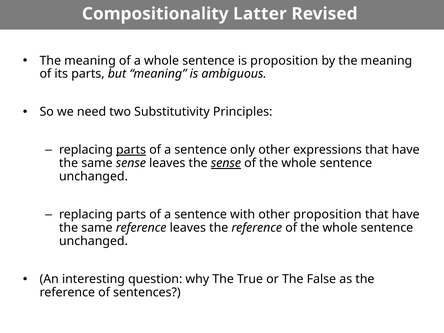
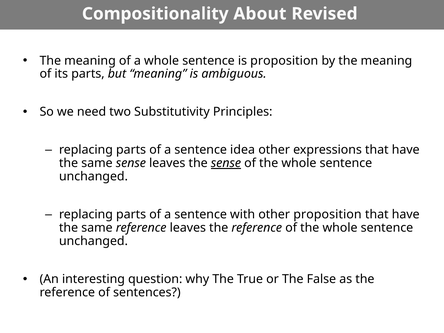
Latter: Latter -> About (260, 14)
parts underline: present -> none (131, 150)
only: only -> idea (243, 150)
